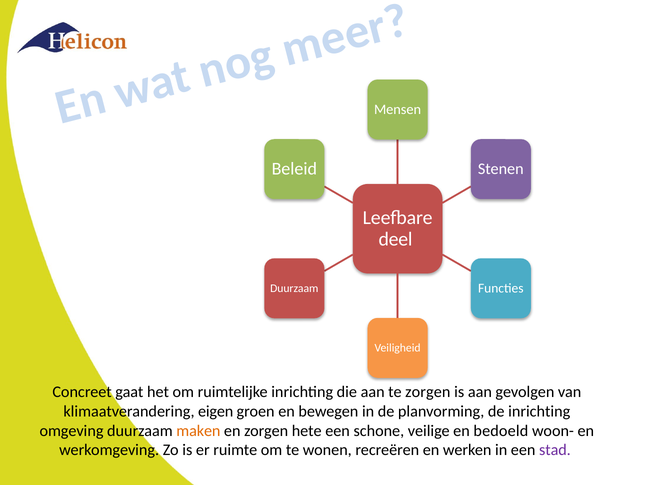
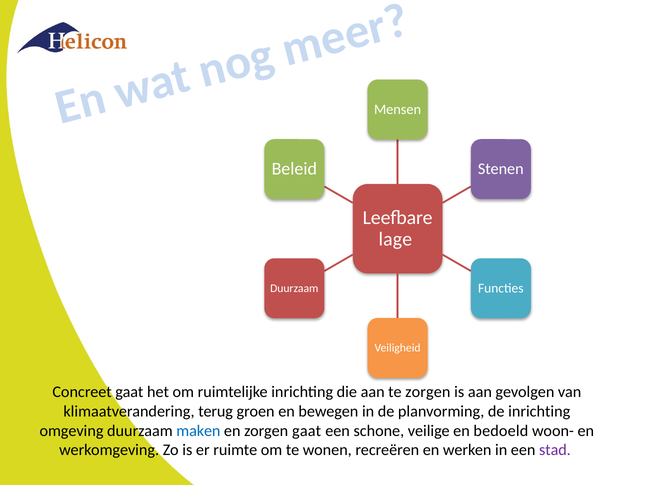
deel: deel -> lage (395, 239)
eigen: eigen -> terug (216, 412)
maken colour: orange -> blue (198, 431)
zorgen hete: hete -> gaat (307, 431)
